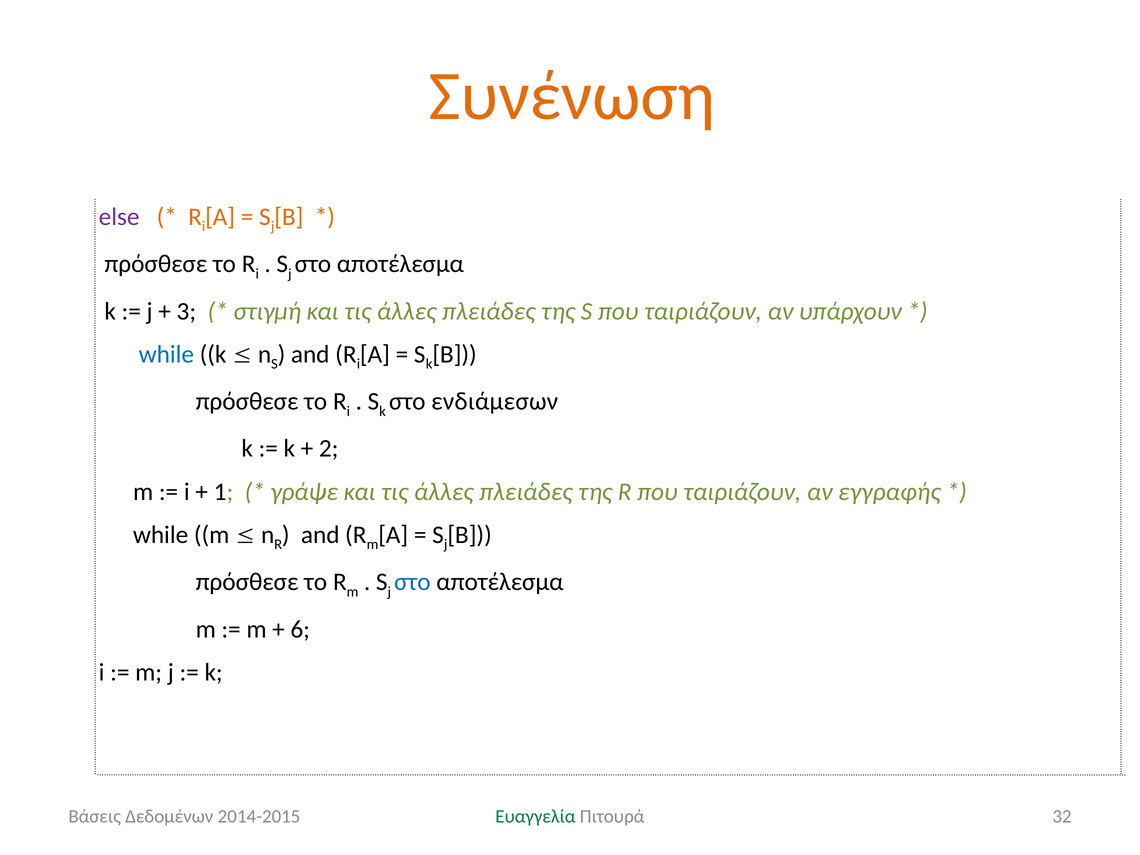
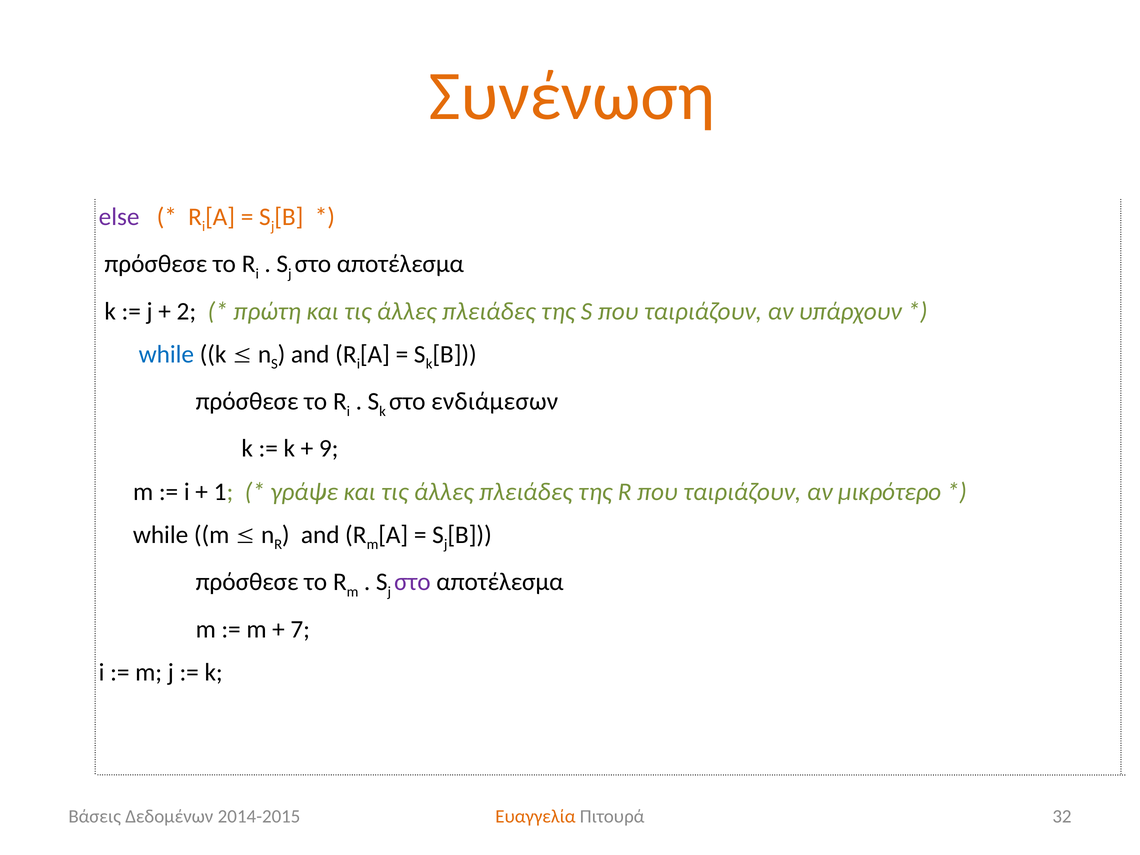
3: 3 -> 2 (186, 311)
στιγμή: στιγμή -> πρώτη (267, 311)
2: 2 -> 9 (329, 449)
εγγραφής: εγγραφής -> μικρότερο (890, 492)
στο colour: blue -> purple (412, 582)
6: 6 -> 7 (300, 629)
Ευαγγελία colour: green -> orange (535, 817)
